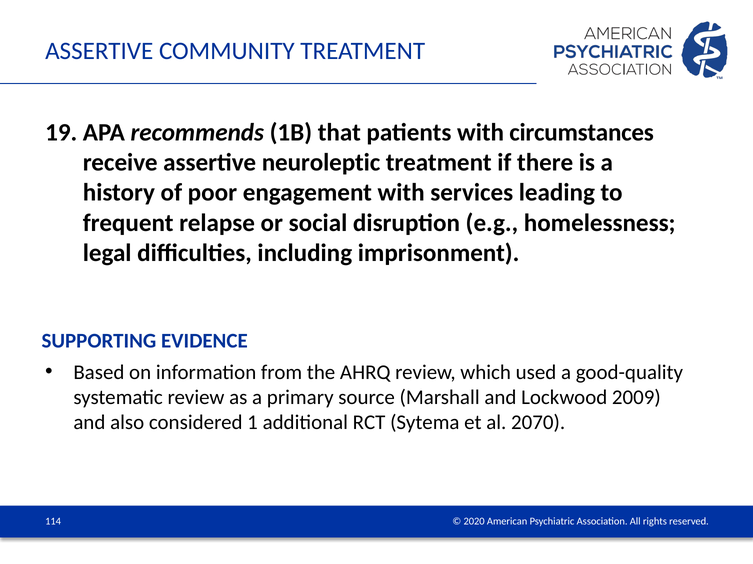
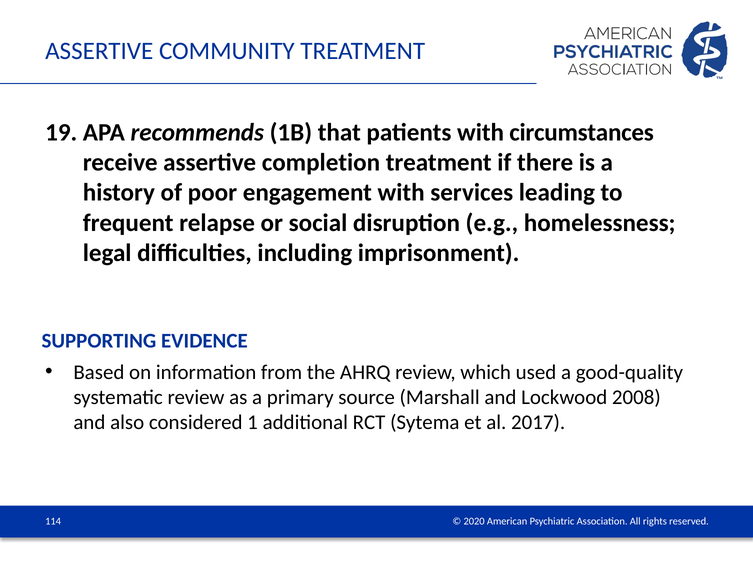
neuroleptic: neuroleptic -> completion (321, 163)
2009: 2009 -> 2008 (636, 398)
2070: 2070 -> 2017 (538, 423)
